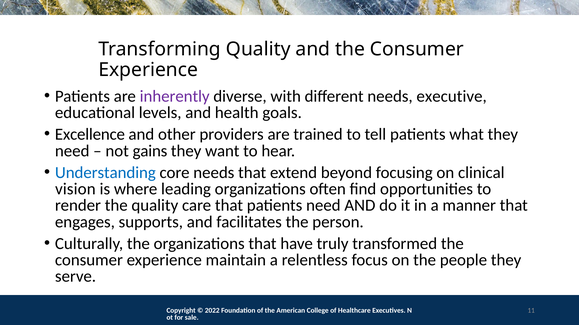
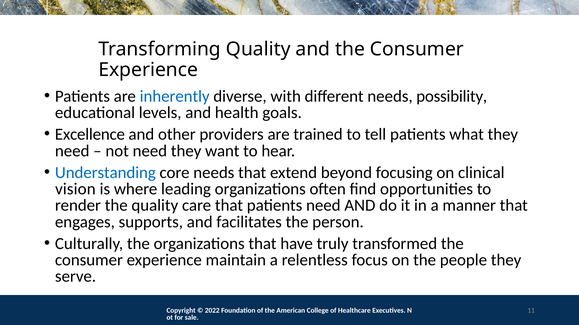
inherently colour: purple -> blue (175, 96)
executive: executive -> possibility (452, 96)
not gains: gains -> need (150, 151)
